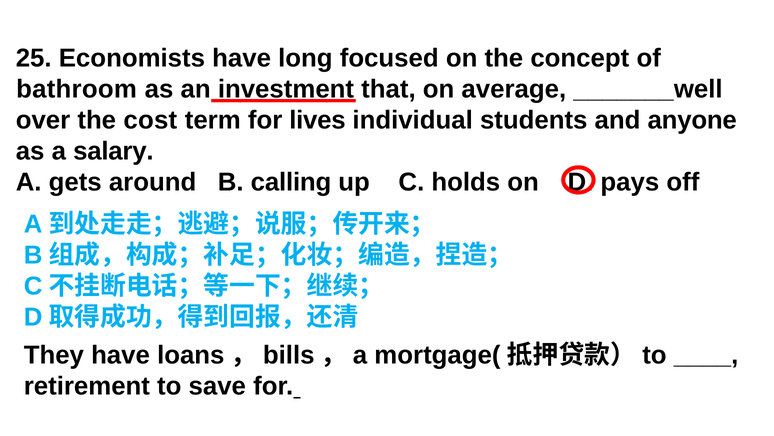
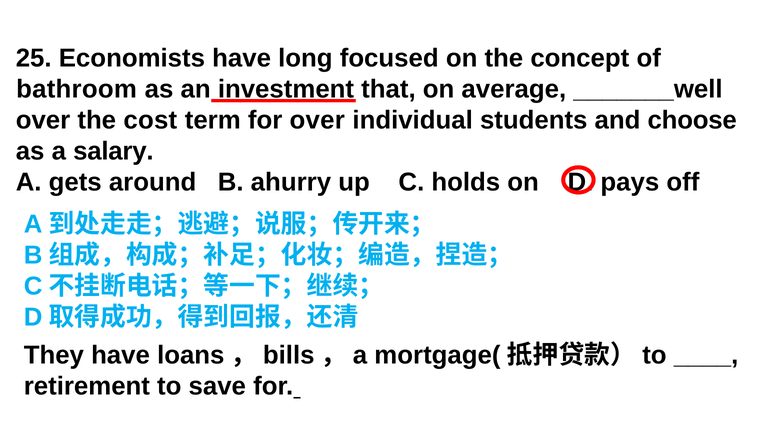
for lives: lives -> over (317, 120)
anyone: anyone -> choose (692, 120)
calling: calling -> ahurry (291, 182)
